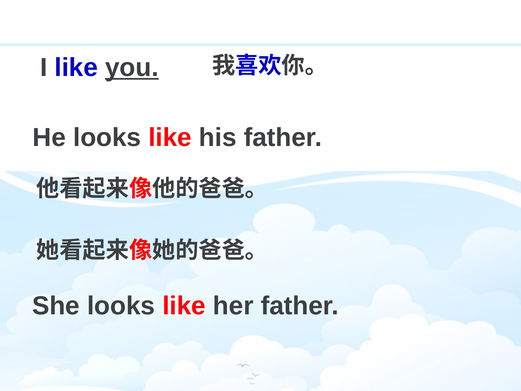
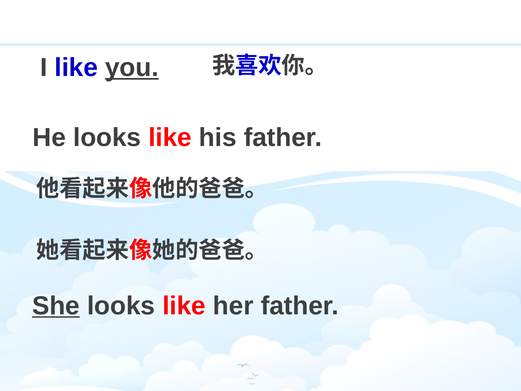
She underline: none -> present (56, 306)
